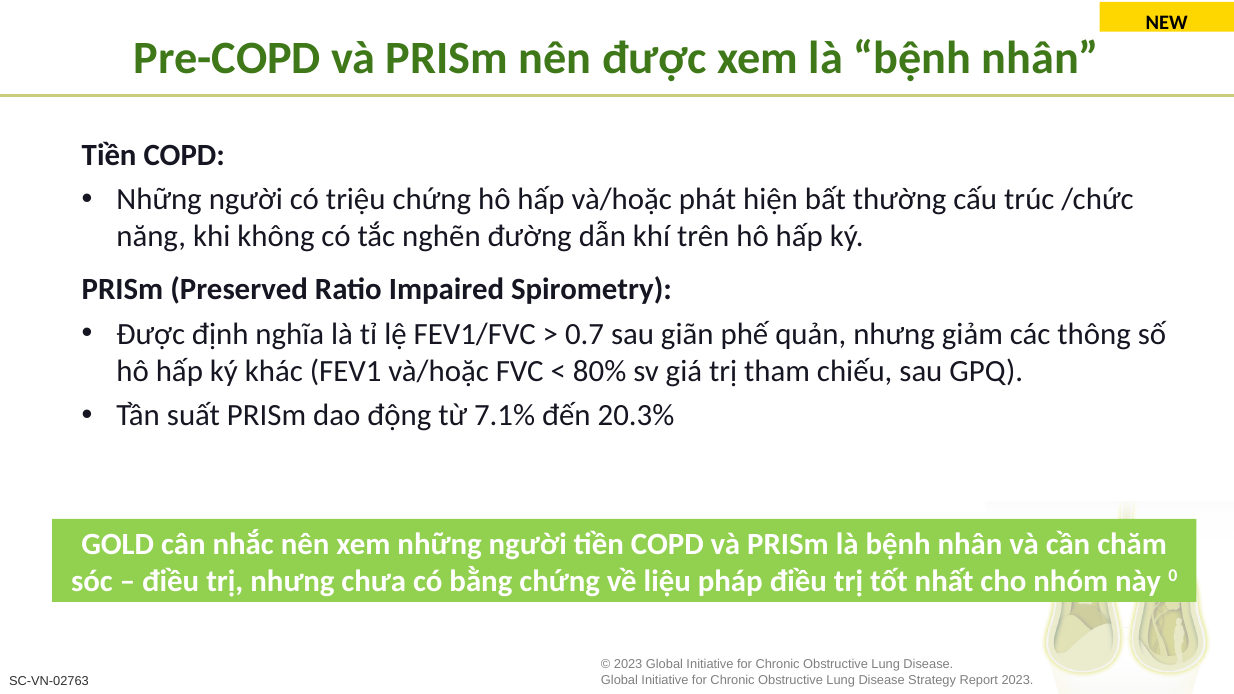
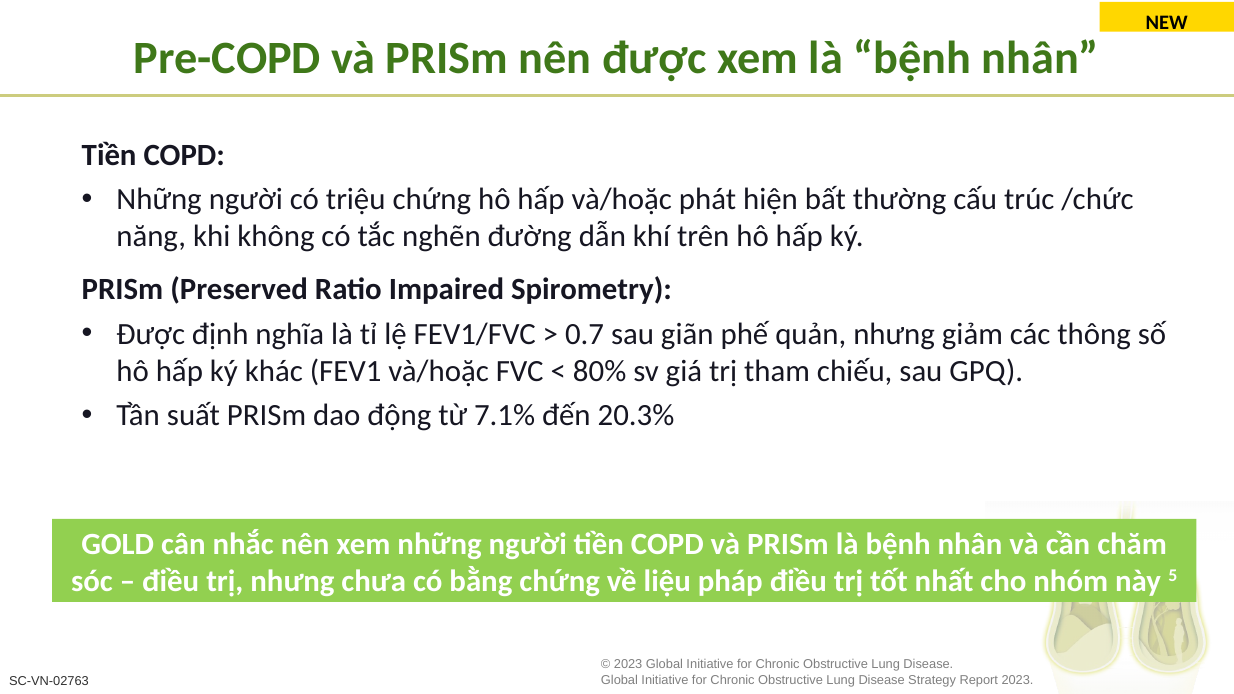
0: 0 -> 5 (1173, 576)
